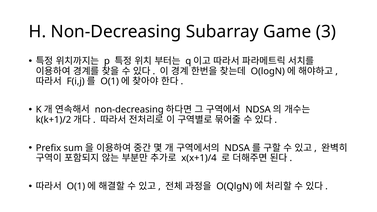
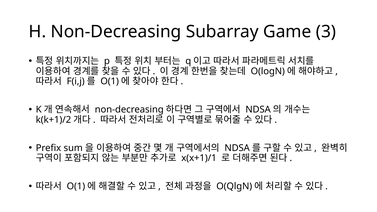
x(x+1)/4: x(x+1)/4 -> x(x+1)/1 (199, 158)
